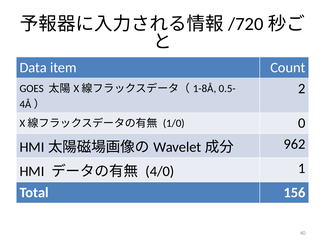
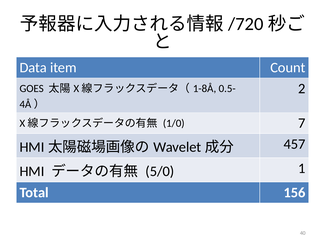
0: 0 -> 7 (302, 123)
962: 962 -> 457 (295, 144)
4/0: 4/0 -> 5/0 (160, 171)
